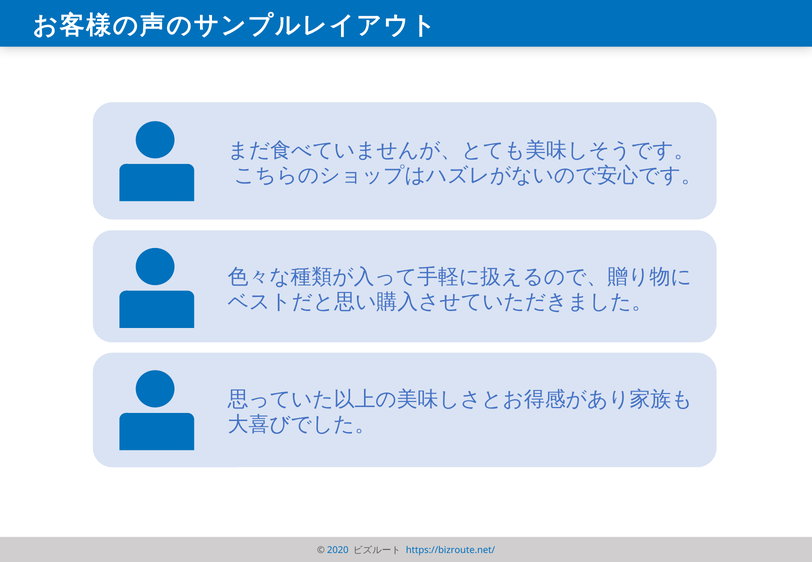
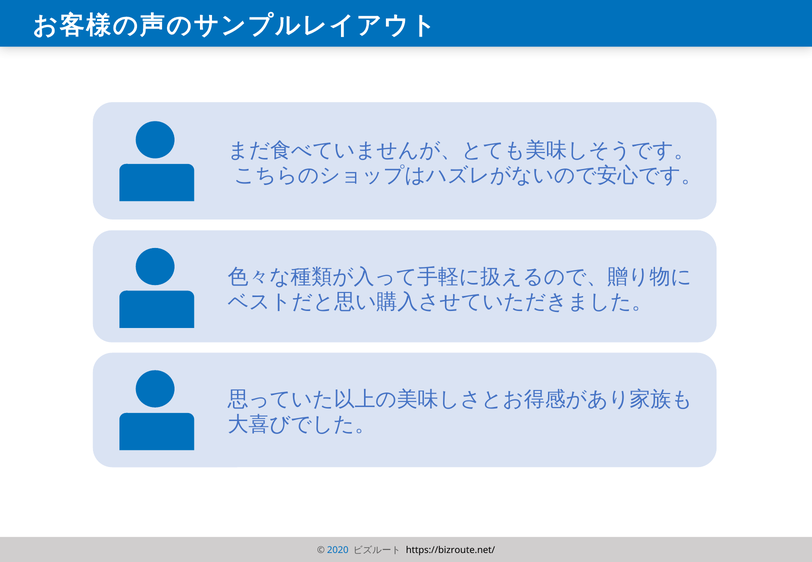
https://bizroute.net/ colour: blue -> black (451, 550)
